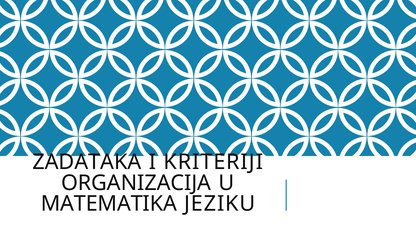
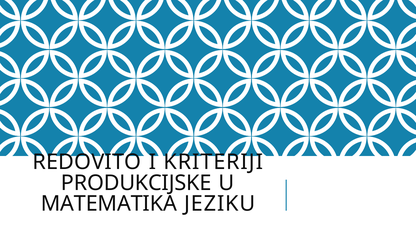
ZADATAKA: ZADATAKA -> REDOVITO (87, 162)
ORGANIZACIJA: ORGANIZACIJA -> PRODUKCIJSKE (136, 183)
